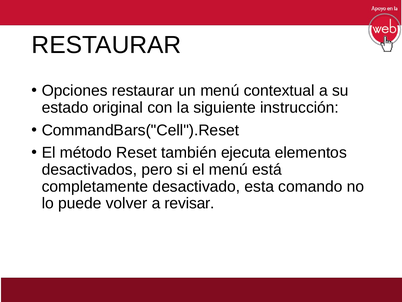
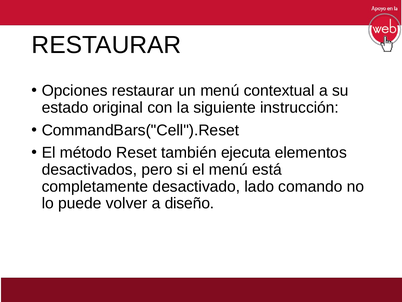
esta: esta -> lado (259, 186)
revisar: revisar -> diseño (190, 203)
